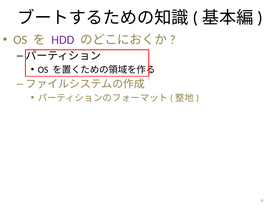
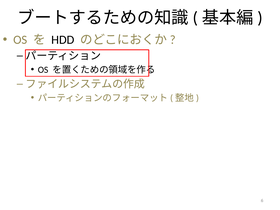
HDD colour: purple -> black (63, 40)
